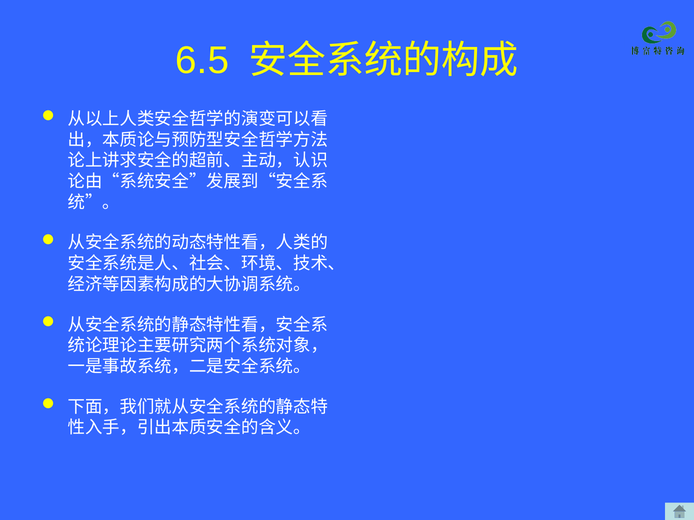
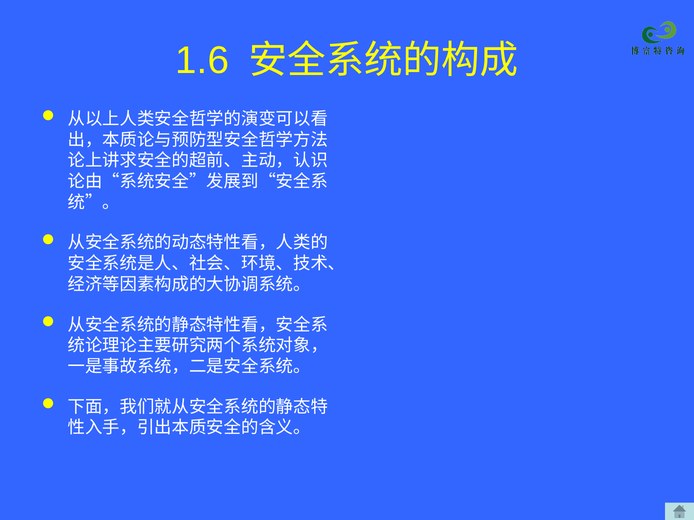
6.5: 6.5 -> 1.6 (202, 61)
